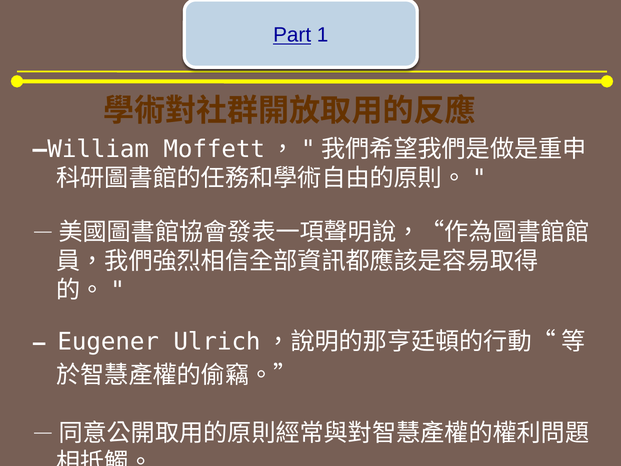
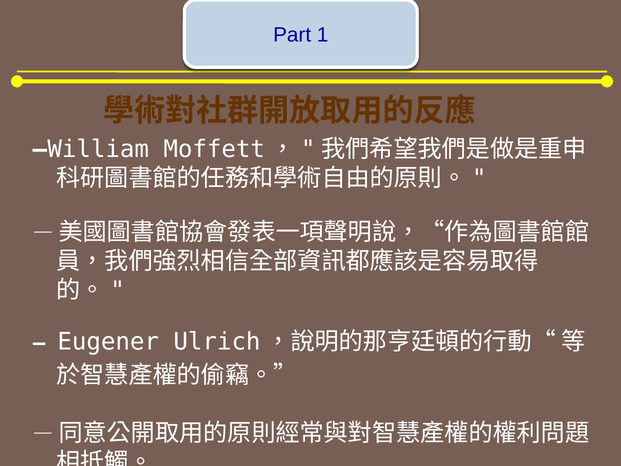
Part underline: present -> none (292, 35)
